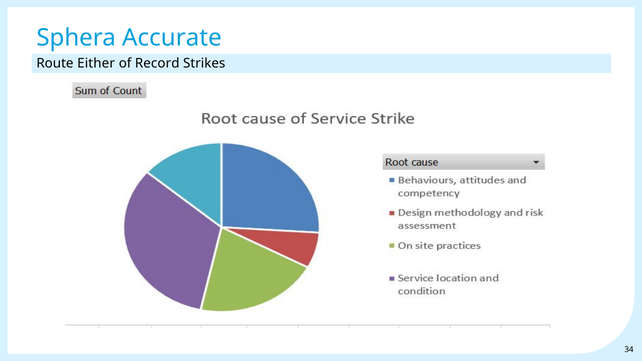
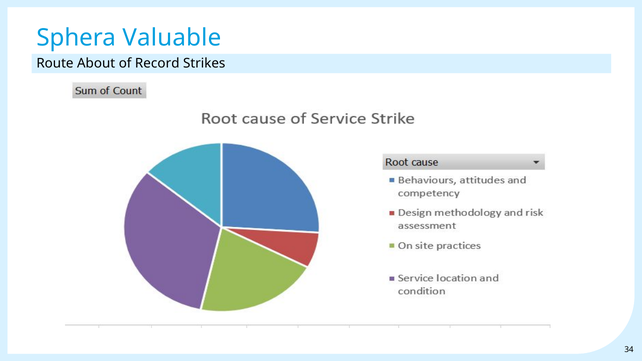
Accurate: Accurate -> Valuable (172, 38)
Either: Either -> About (96, 63)
